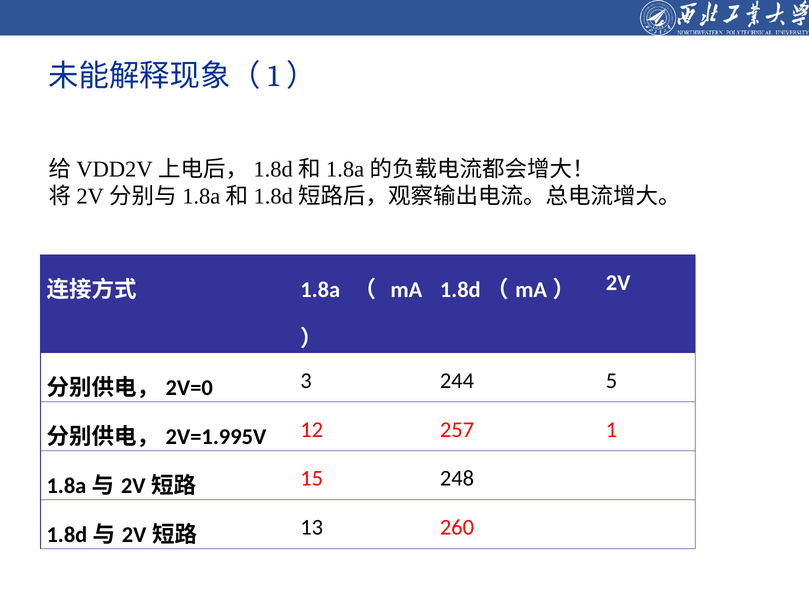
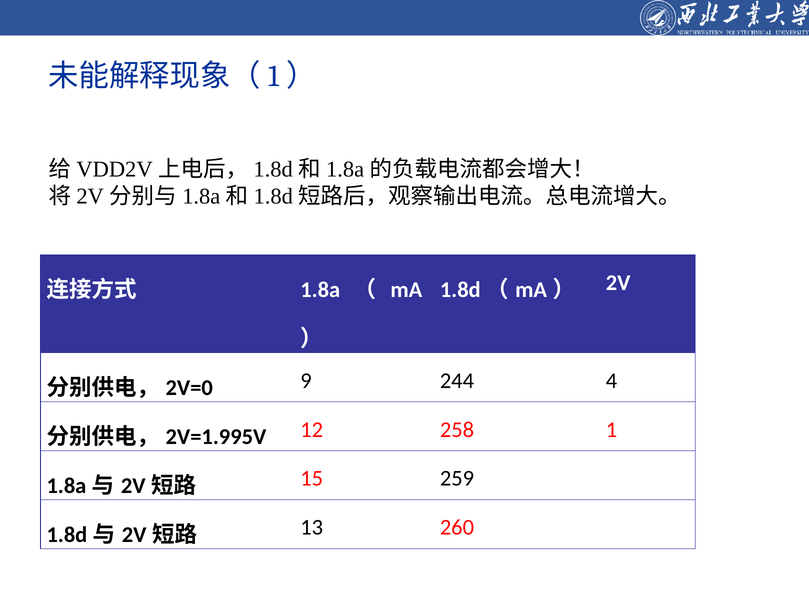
3: 3 -> 9 (306, 380)
5: 5 -> 4 (612, 380)
257: 257 -> 258 (457, 429)
248: 248 -> 259 (457, 478)
